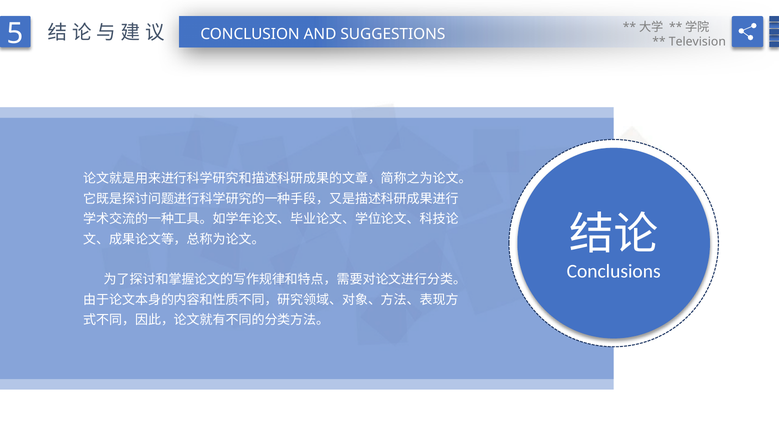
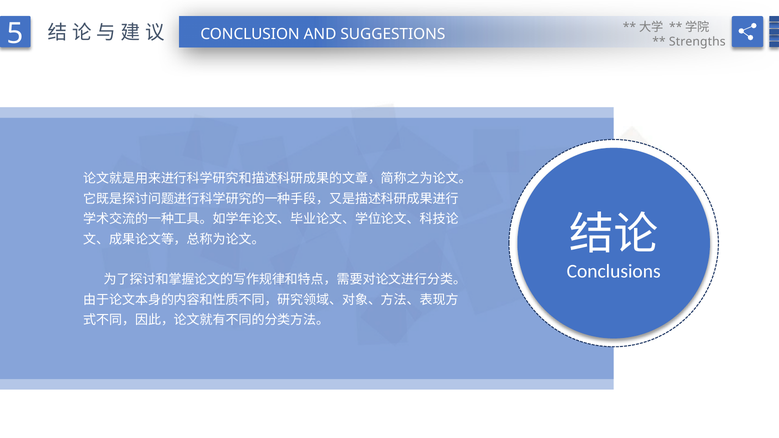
Television: Television -> Strengths (697, 42)
